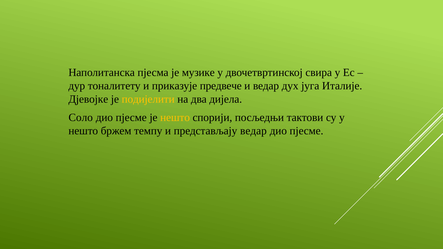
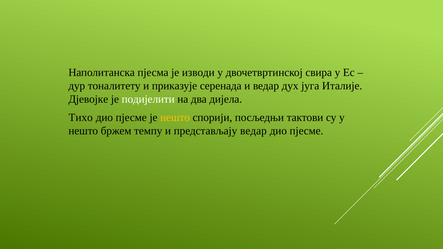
музике: музике -> изводи (198, 73)
предвече: предвече -> серенада (221, 86)
подијелити colour: yellow -> white (148, 99)
Соло: Соло -> Тихо (81, 118)
